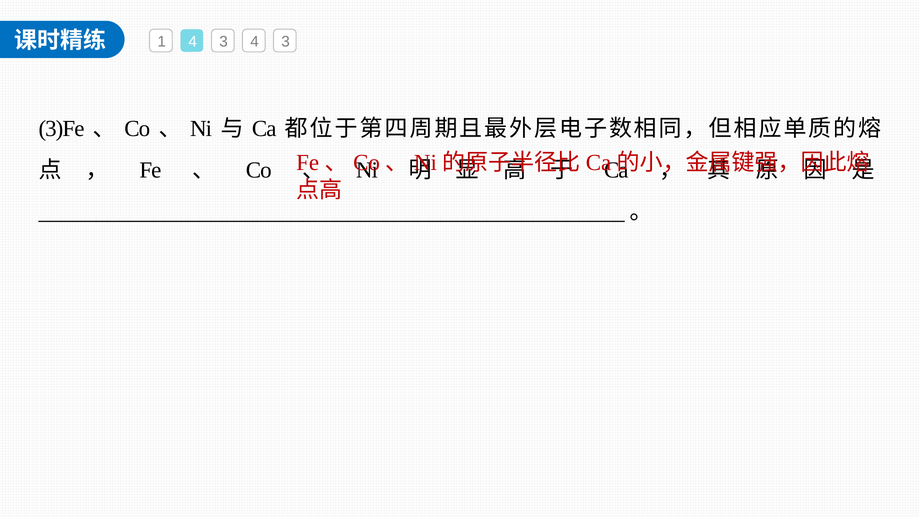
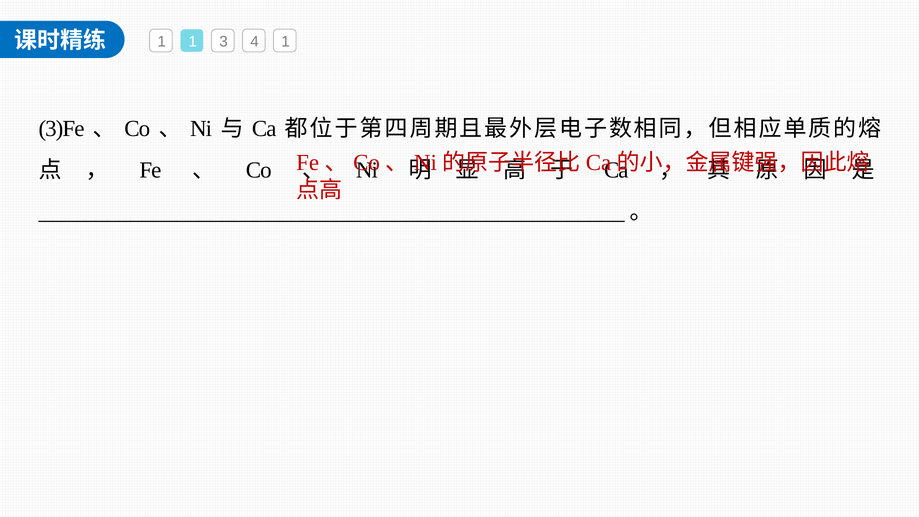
1 4: 4 -> 1 (193, 42)
3 4 3: 3 -> 1 (286, 42)
